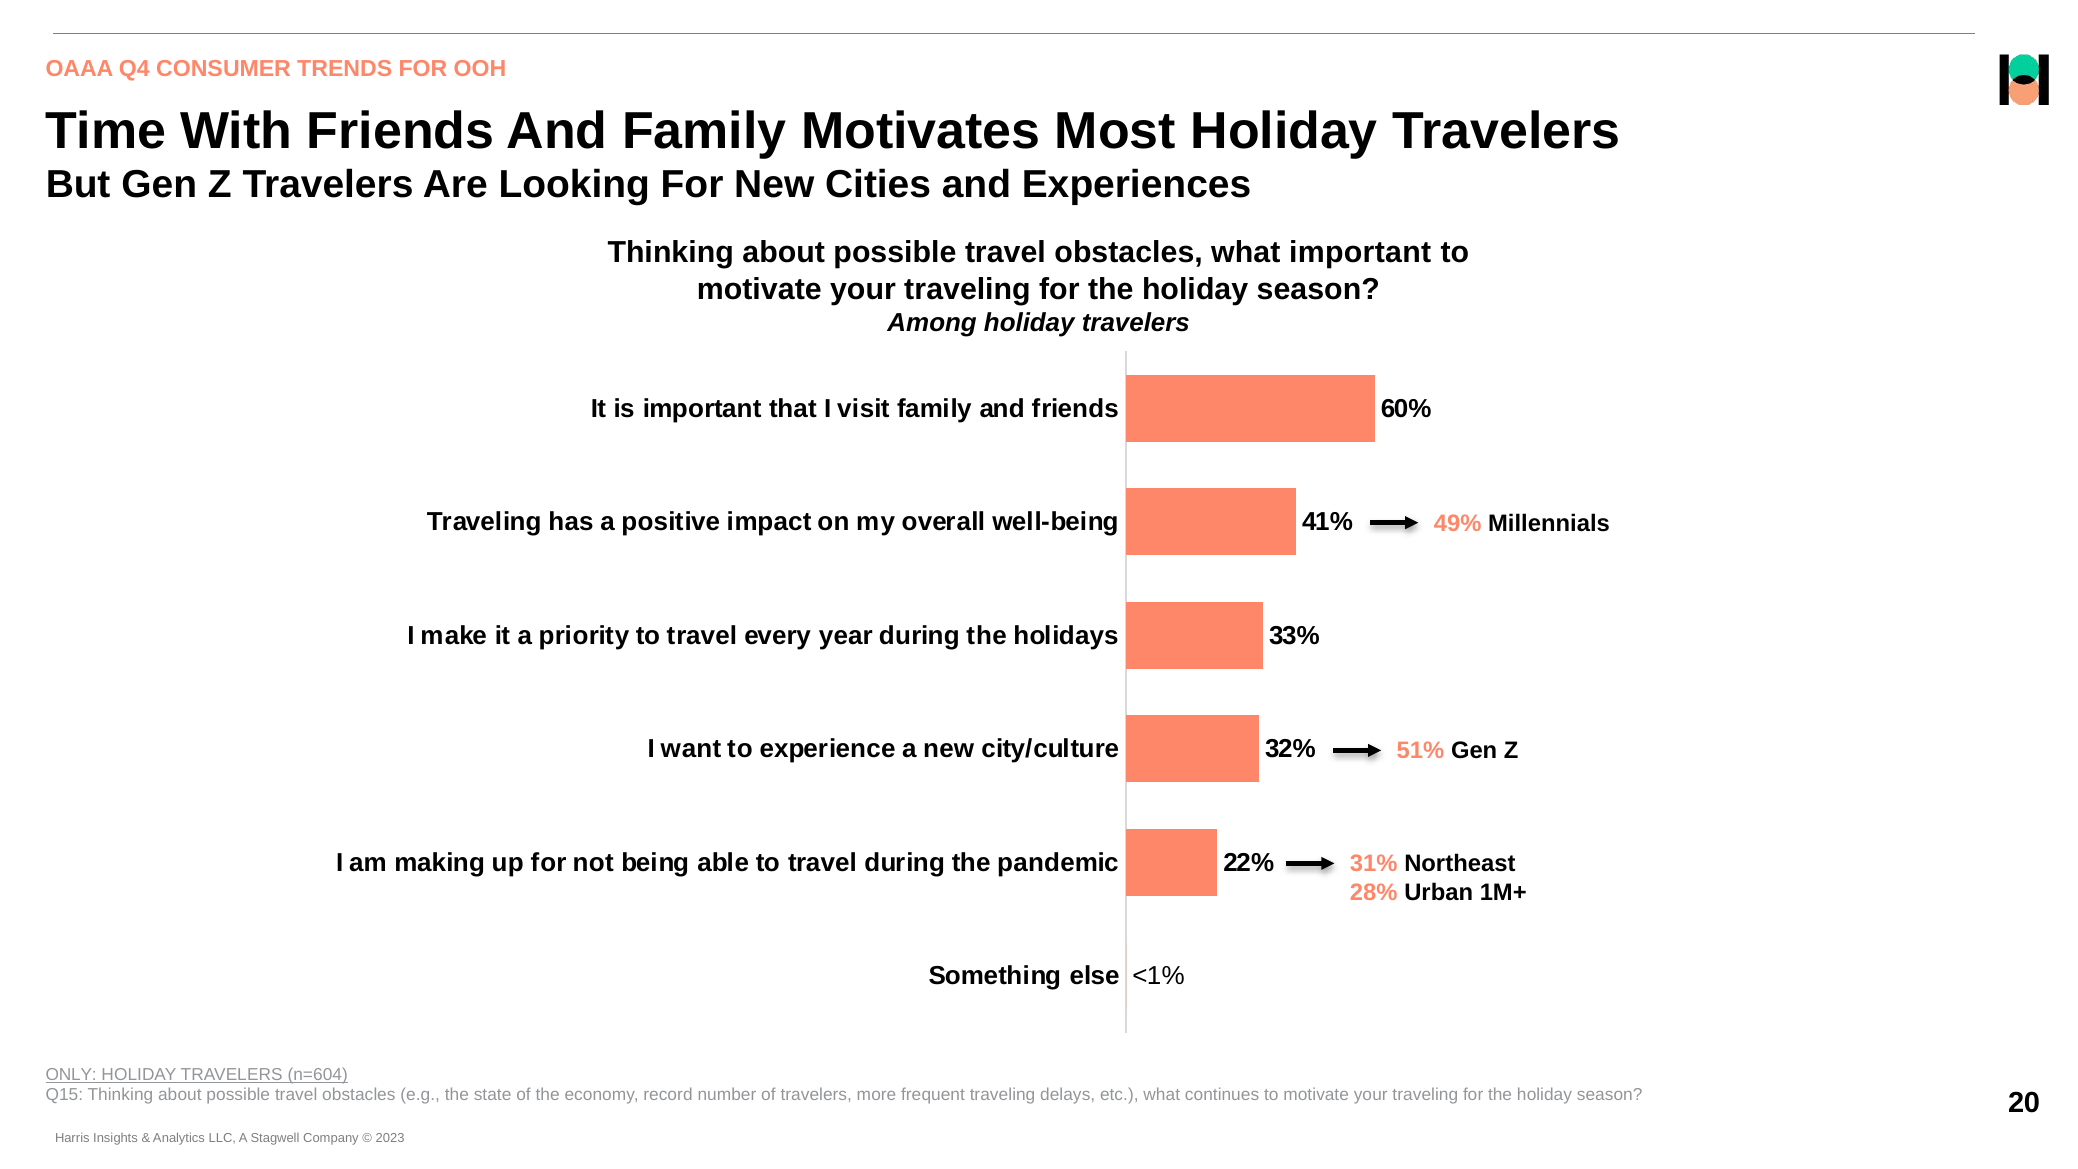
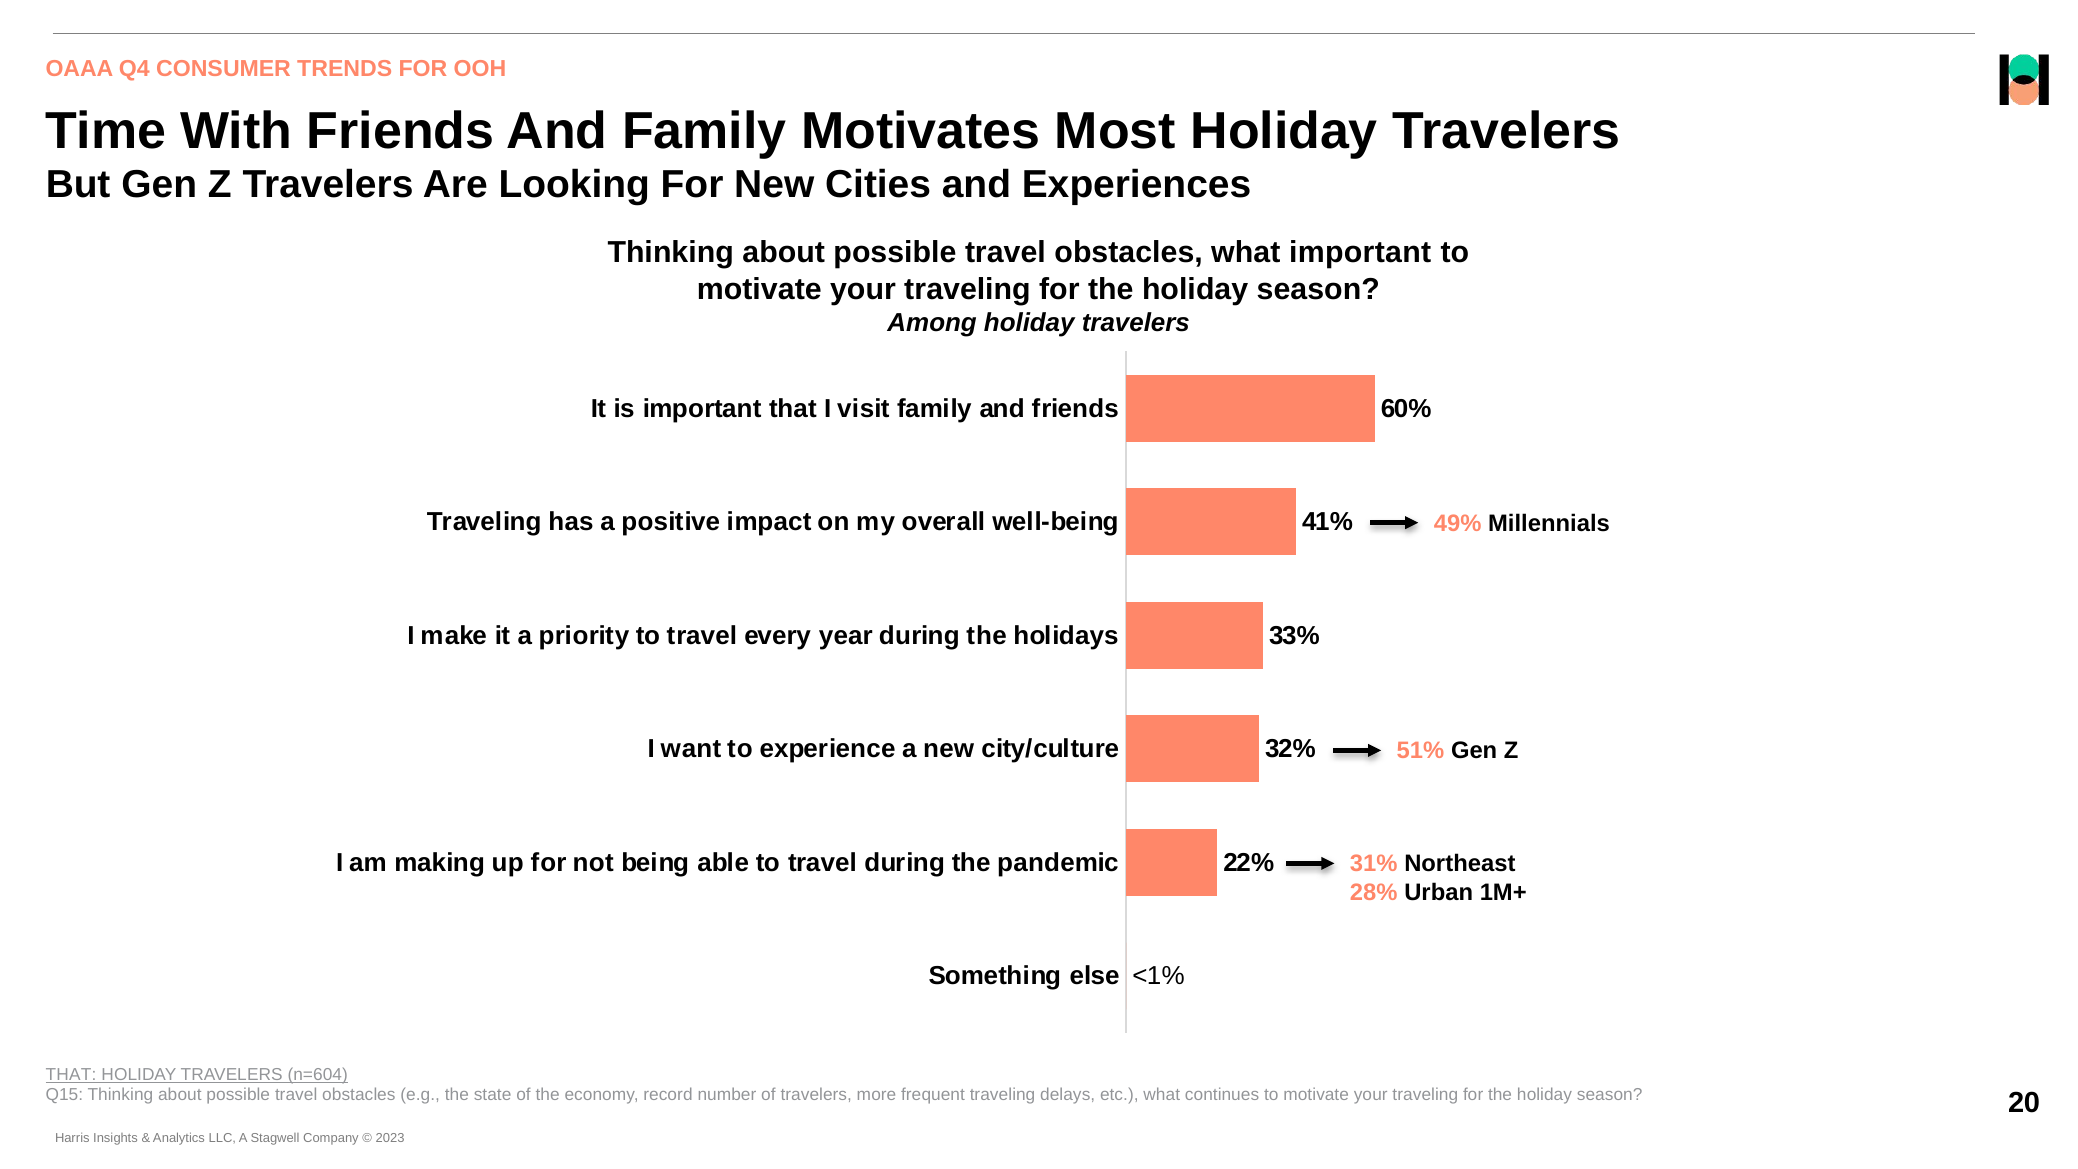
ONLY: ONLY -> THAT (71, 1074)
